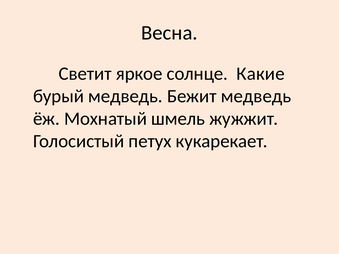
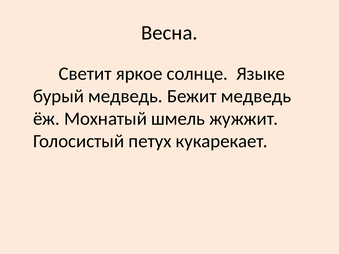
Какие: Какие -> Языке (261, 74)
